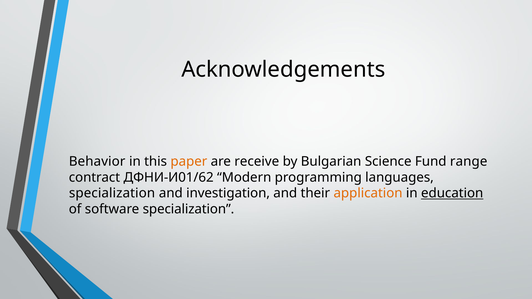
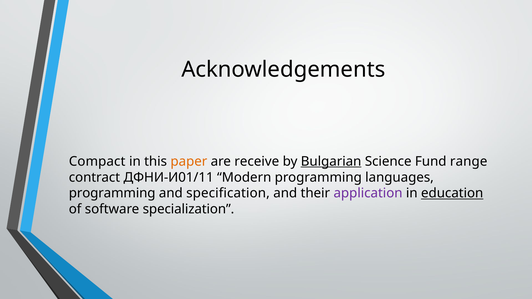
Behavior: Behavior -> Compact (97, 162)
Bulgarian underline: none -> present (331, 162)
ДФНИ-И01/62: ДФНИ-И01/62 -> ДФНИ-И01/11 (169, 177)
specialization: specialization -> programming (112, 193)
investigation: investigation -> specification (228, 193)
application colour: orange -> purple (368, 193)
